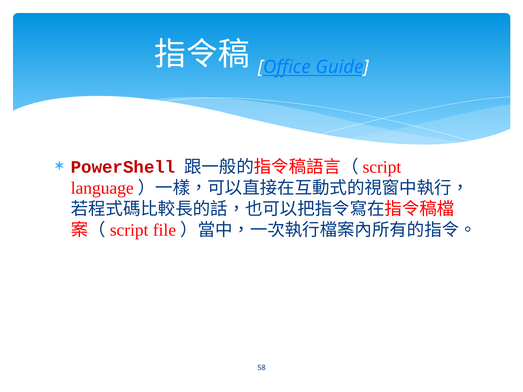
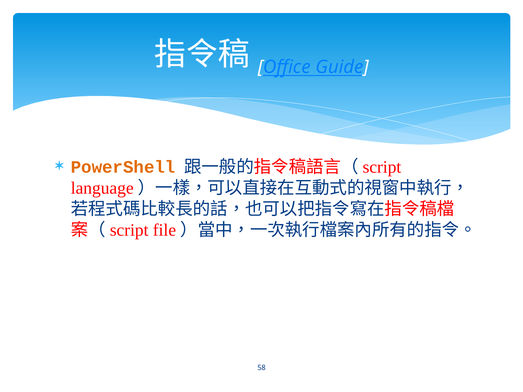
PowerShell colour: red -> orange (123, 167)
